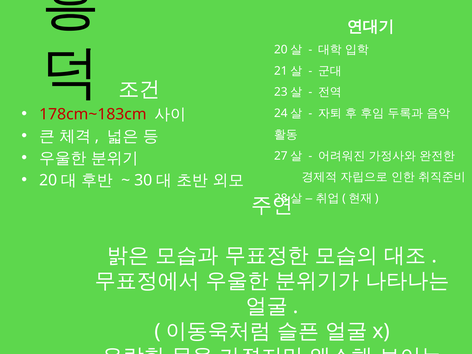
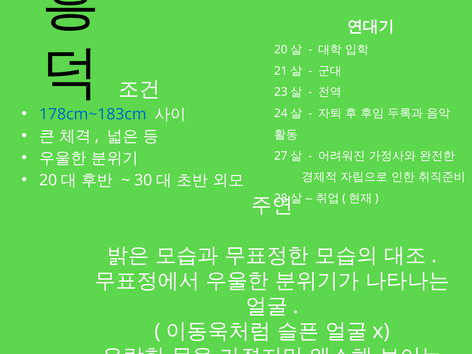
178cm~183cm colour: red -> blue (93, 114)
